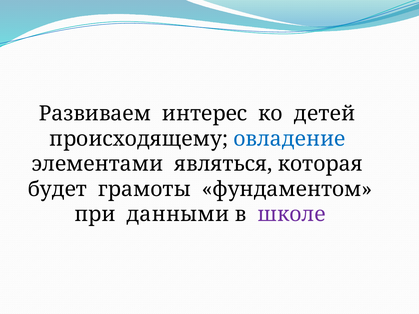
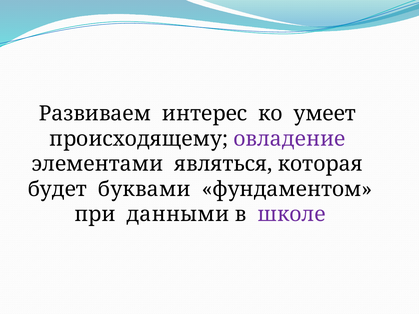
детей: детей -> умеет (325, 114)
овладение colour: blue -> purple (289, 139)
грамоты: грамоты -> буквами (144, 189)
